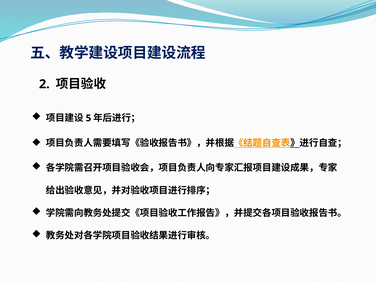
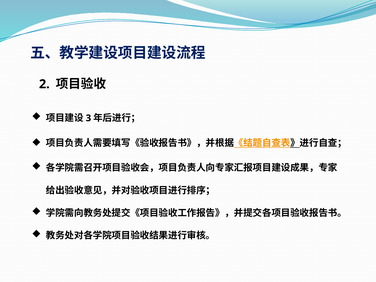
5: 5 -> 3 (88, 118)
